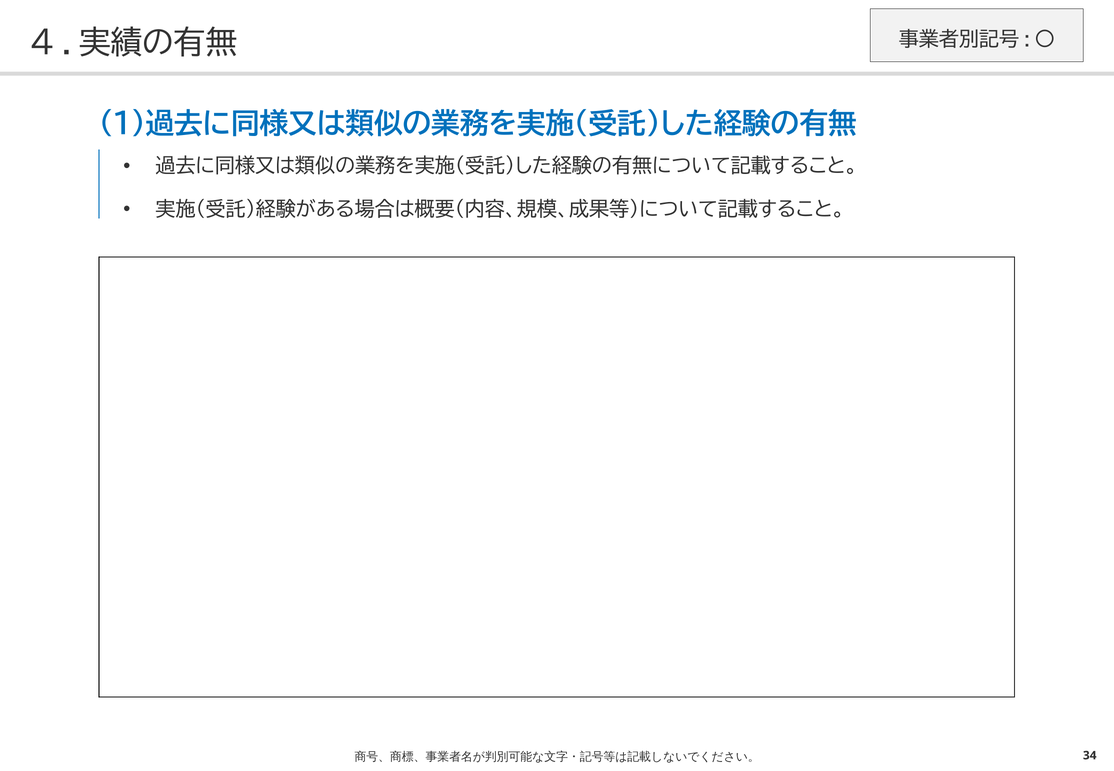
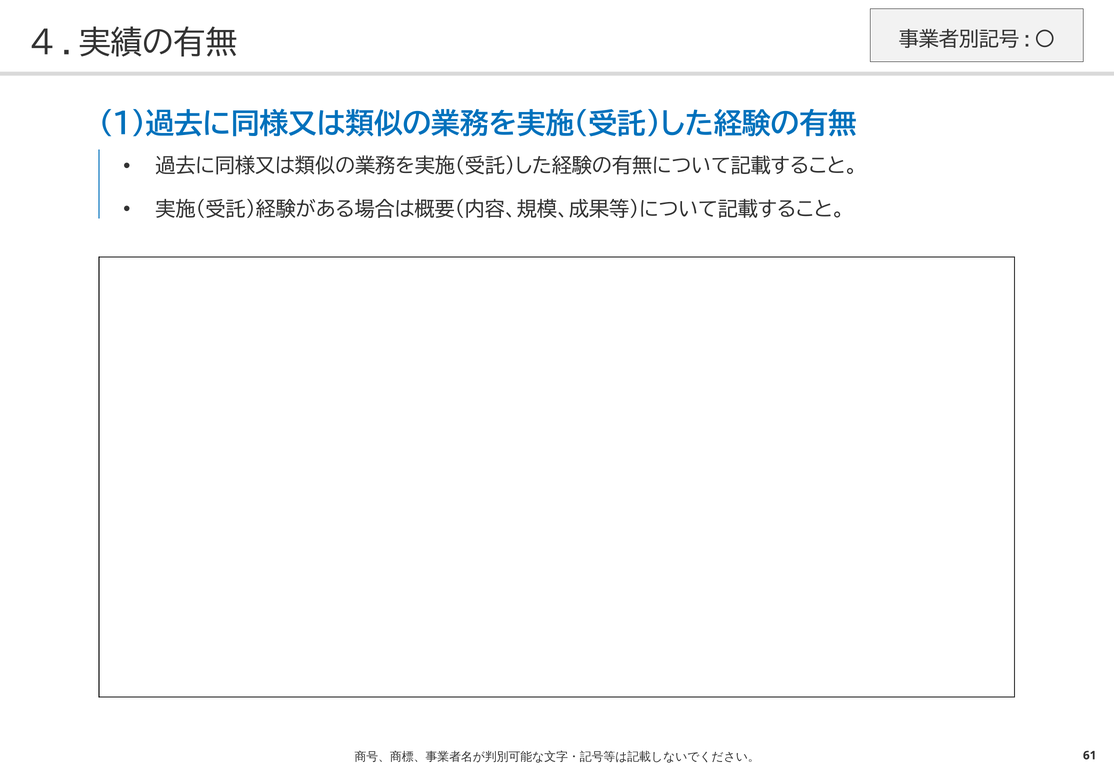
34: 34 -> 61 (1090, 756)
